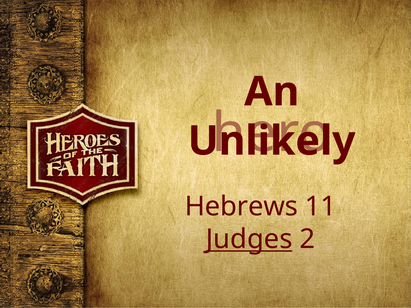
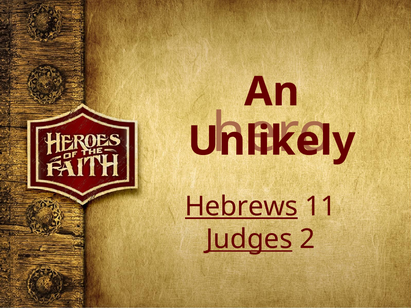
Hebrews underline: none -> present (241, 207)
